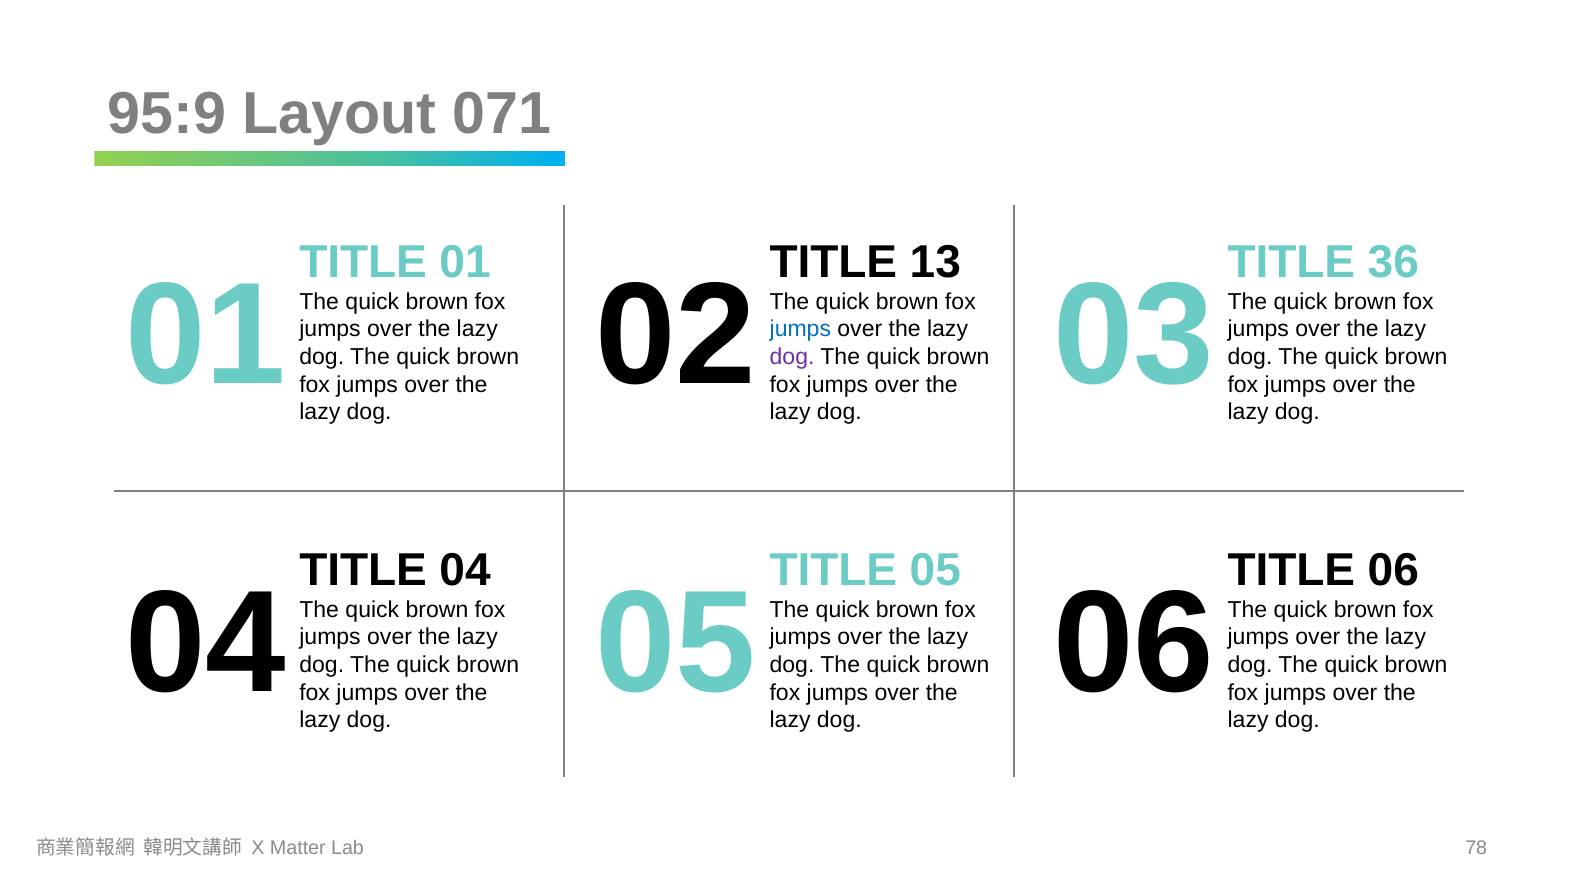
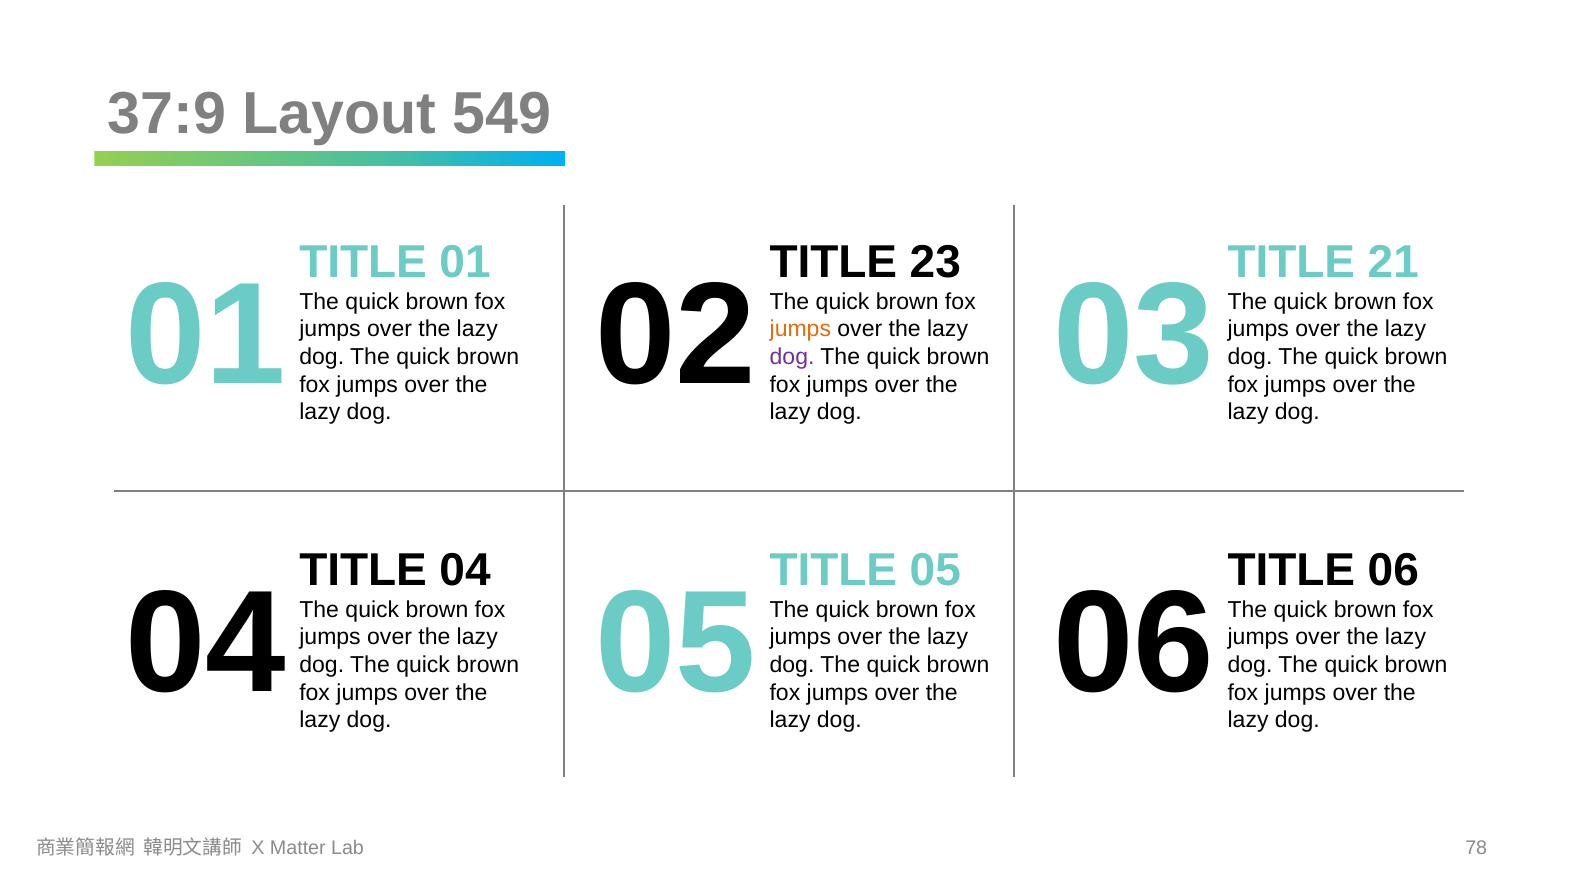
95:9: 95:9 -> 37:9 (167, 114)
071: 071 -> 549 (502, 114)
13: 13 -> 23 (935, 263)
36: 36 -> 21 (1393, 263)
jumps colour: blue -> orange (800, 329)
